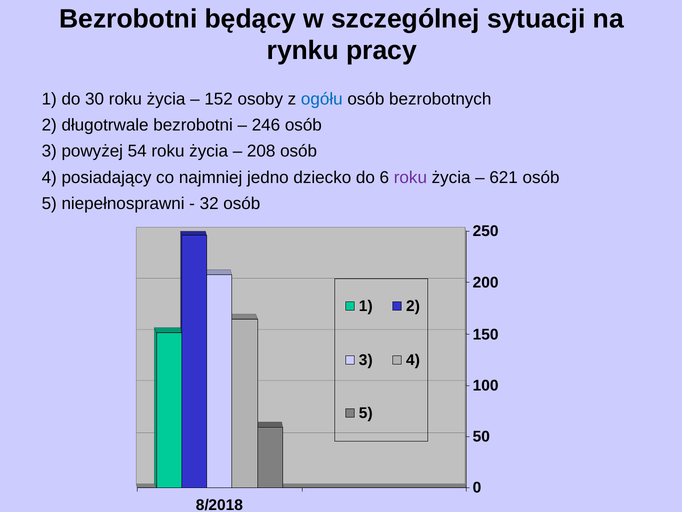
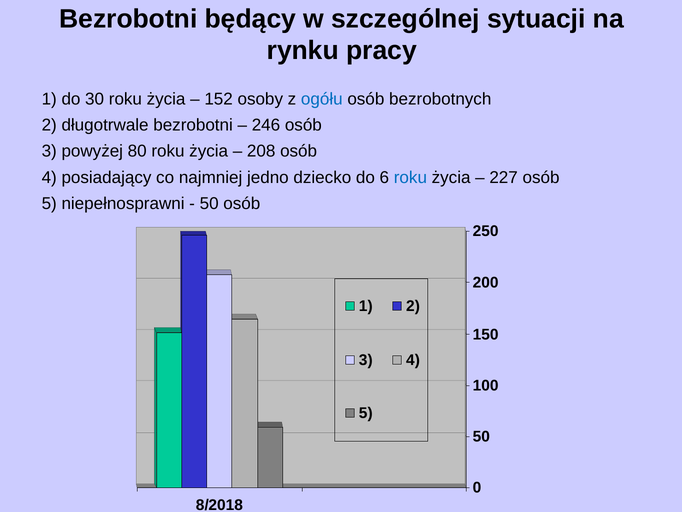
54: 54 -> 80 (137, 151)
roku colour: purple -> blue (410, 177)
621: 621 -> 227 (504, 177)
32: 32 -> 50 (209, 203)
